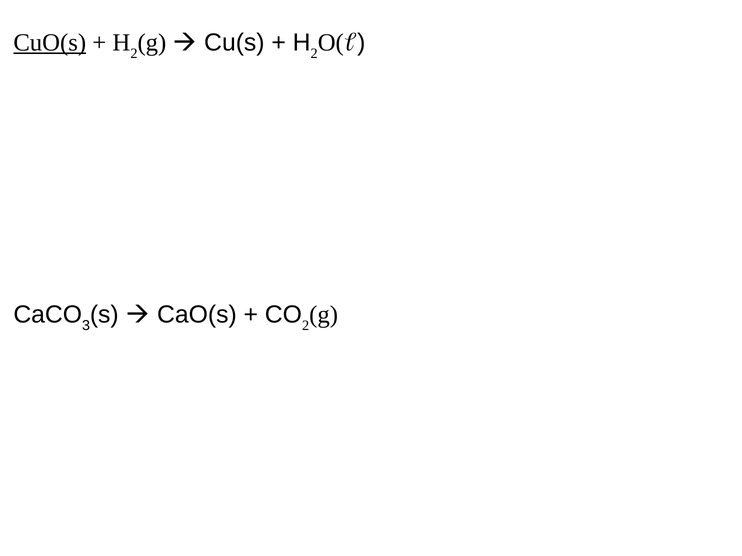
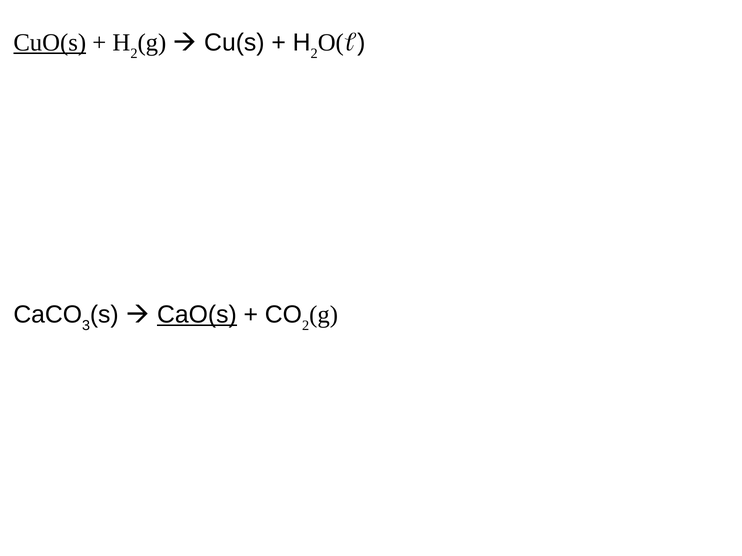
CaO(s underline: none -> present (197, 315)
